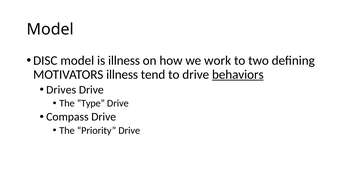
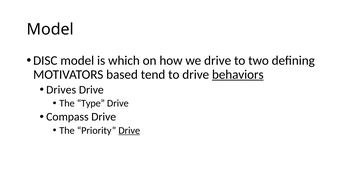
is illness: illness -> which (124, 61)
we work: work -> drive (218, 61)
MOTIVATORS illness: illness -> based (122, 75)
Drive underline: none -> present (129, 131)
